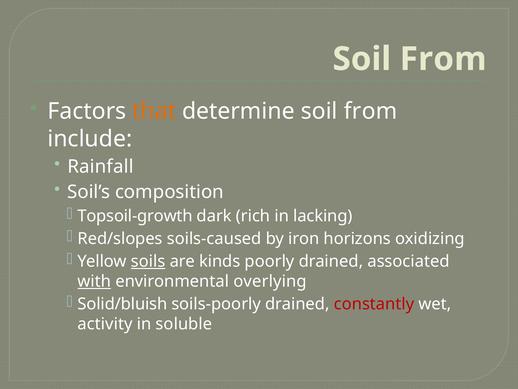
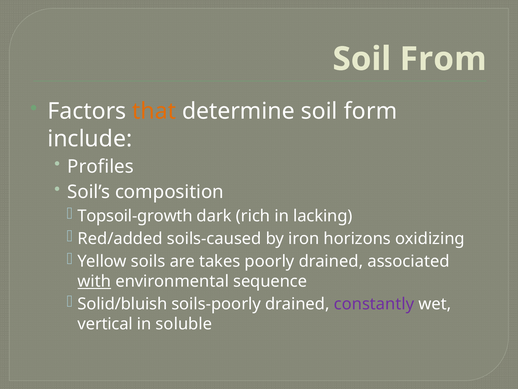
determine soil from: from -> form (371, 111)
Rainfall: Rainfall -> Profiles (101, 166)
Red/slopes: Red/slopes -> Red/added (120, 238)
soils underline: present -> none (148, 261)
kinds: kinds -> takes (220, 261)
overlying: overlying -> sequence (270, 281)
constantly colour: red -> purple (374, 304)
activity: activity -> vertical (105, 323)
